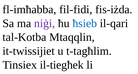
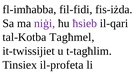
ħsieb colour: blue -> purple (85, 23)
Mtaqqlin: Mtaqqlin -> Tagħmel (72, 37)
il-tiegħek: il-tiegħek -> il-profeta (62, 65)
